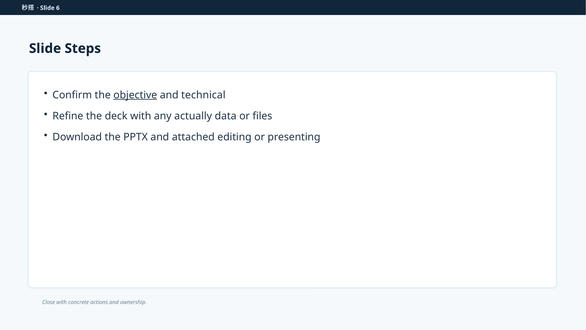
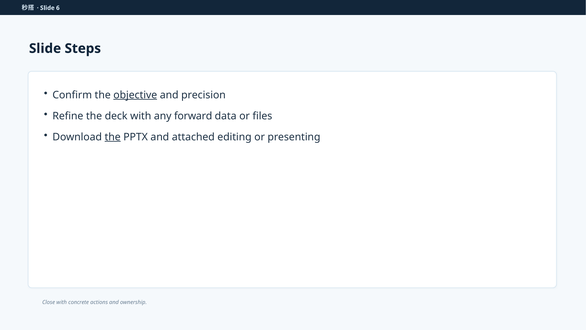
technical: technical -> precision (203, 95)
actually: actually -> forward (193, 116)
the underline: none -> present (113, 137)
